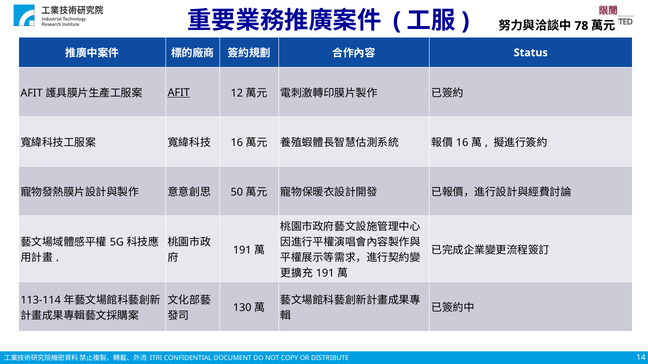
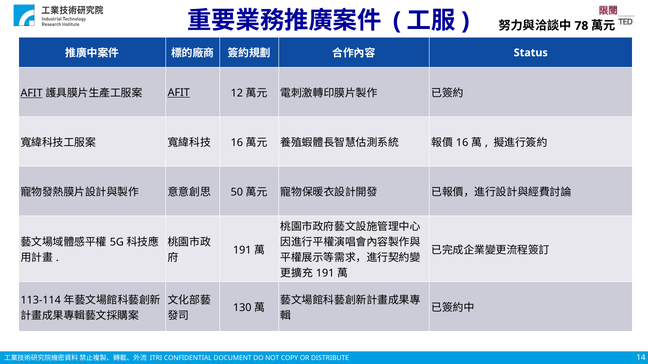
AFIT underline: none -> present (32, 93)
